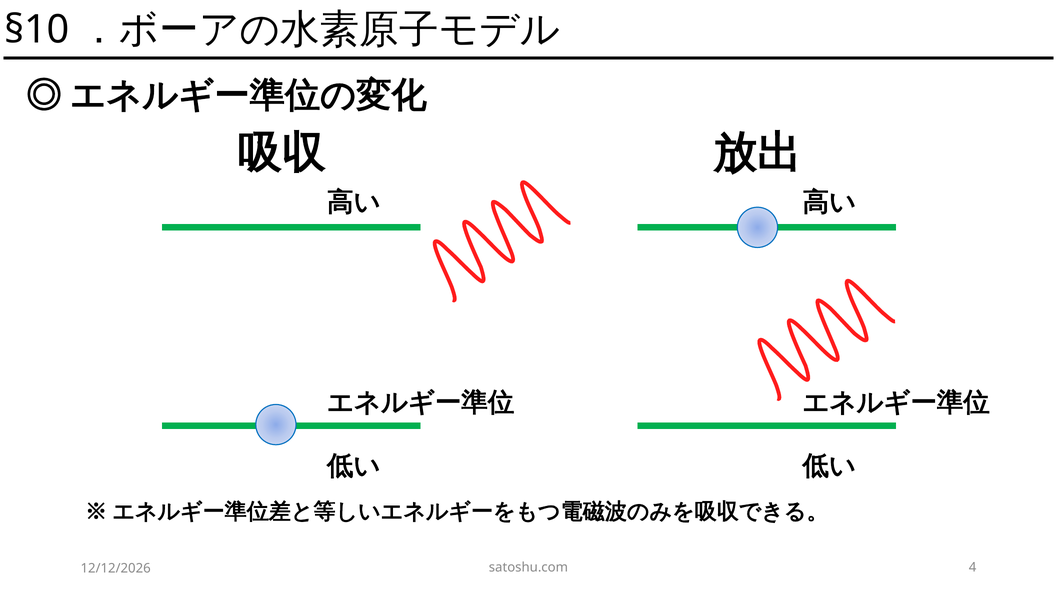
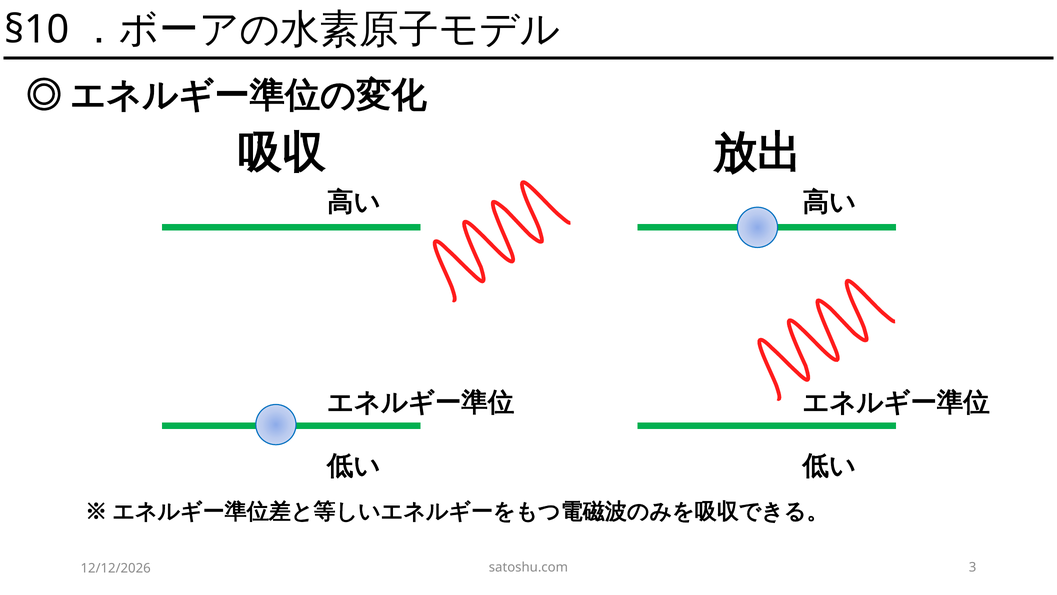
4: 4 -> 3 (973, 567)
